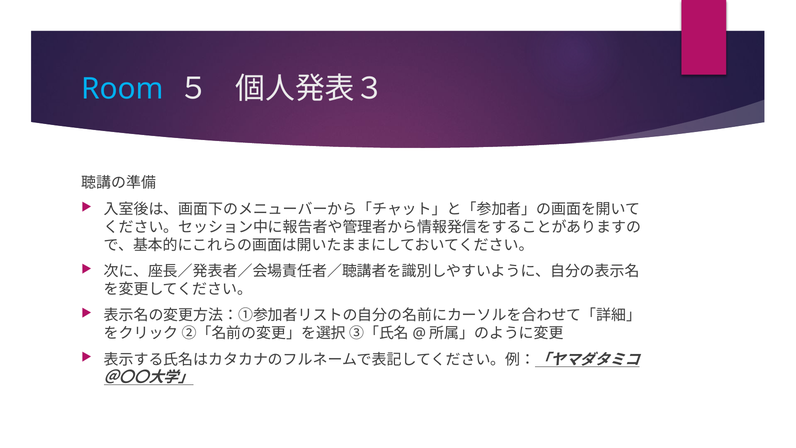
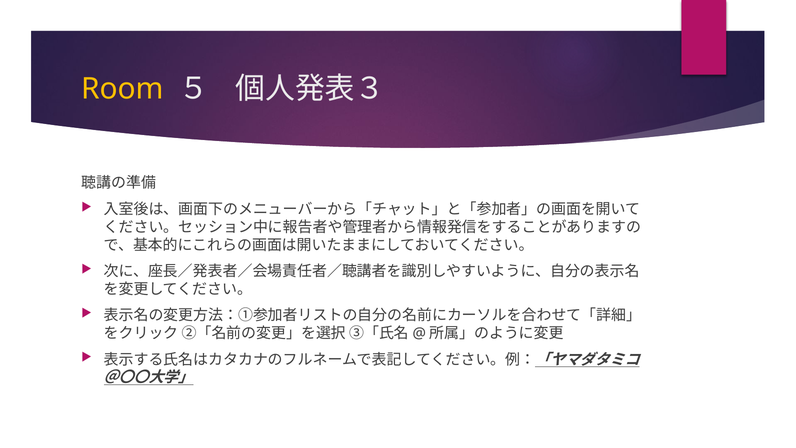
Room colour: light blue -> yellow (123, 89)
